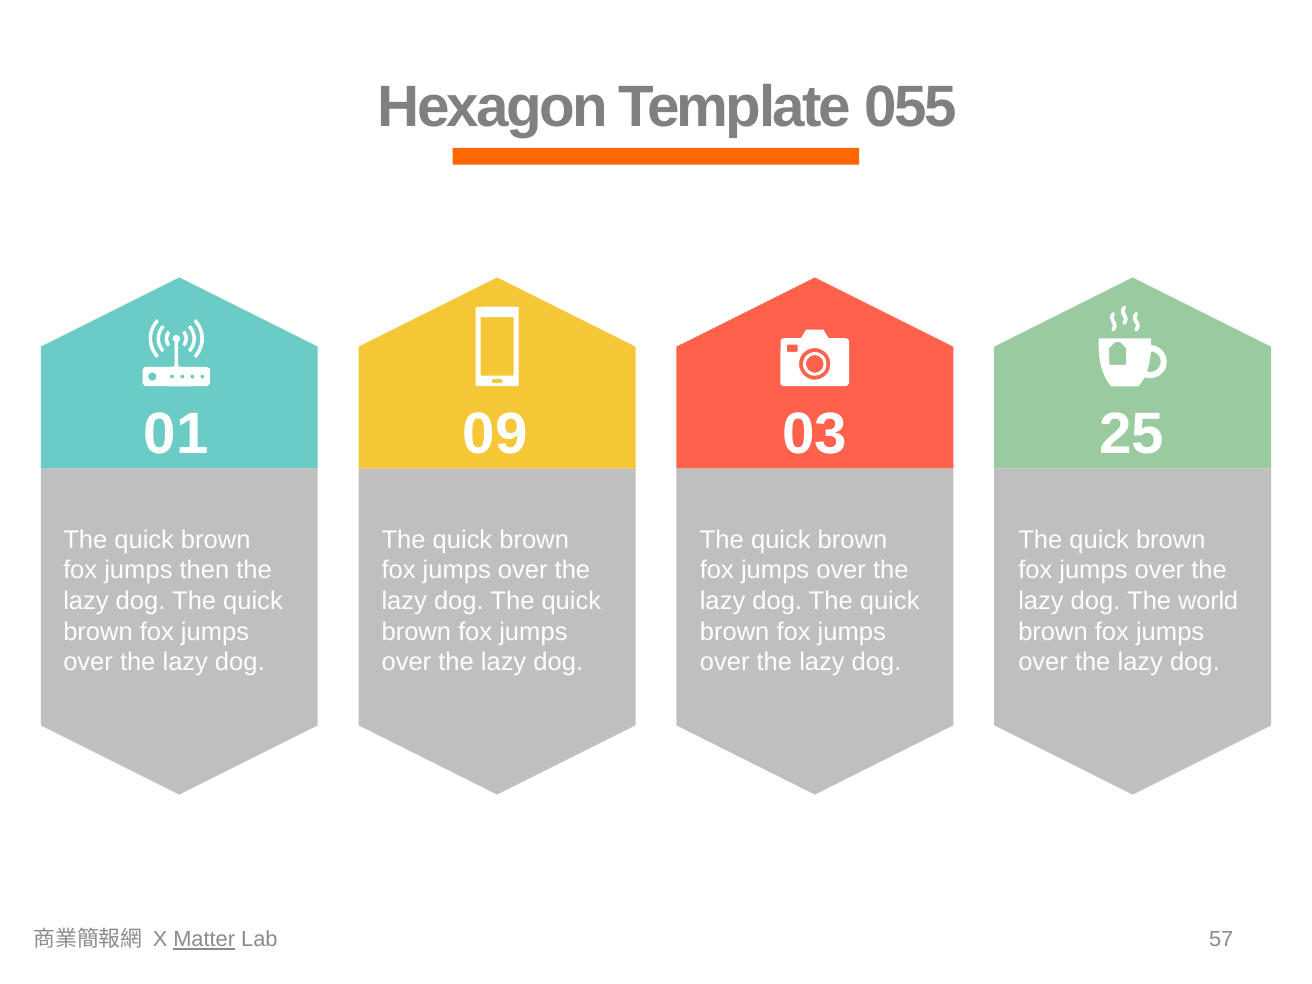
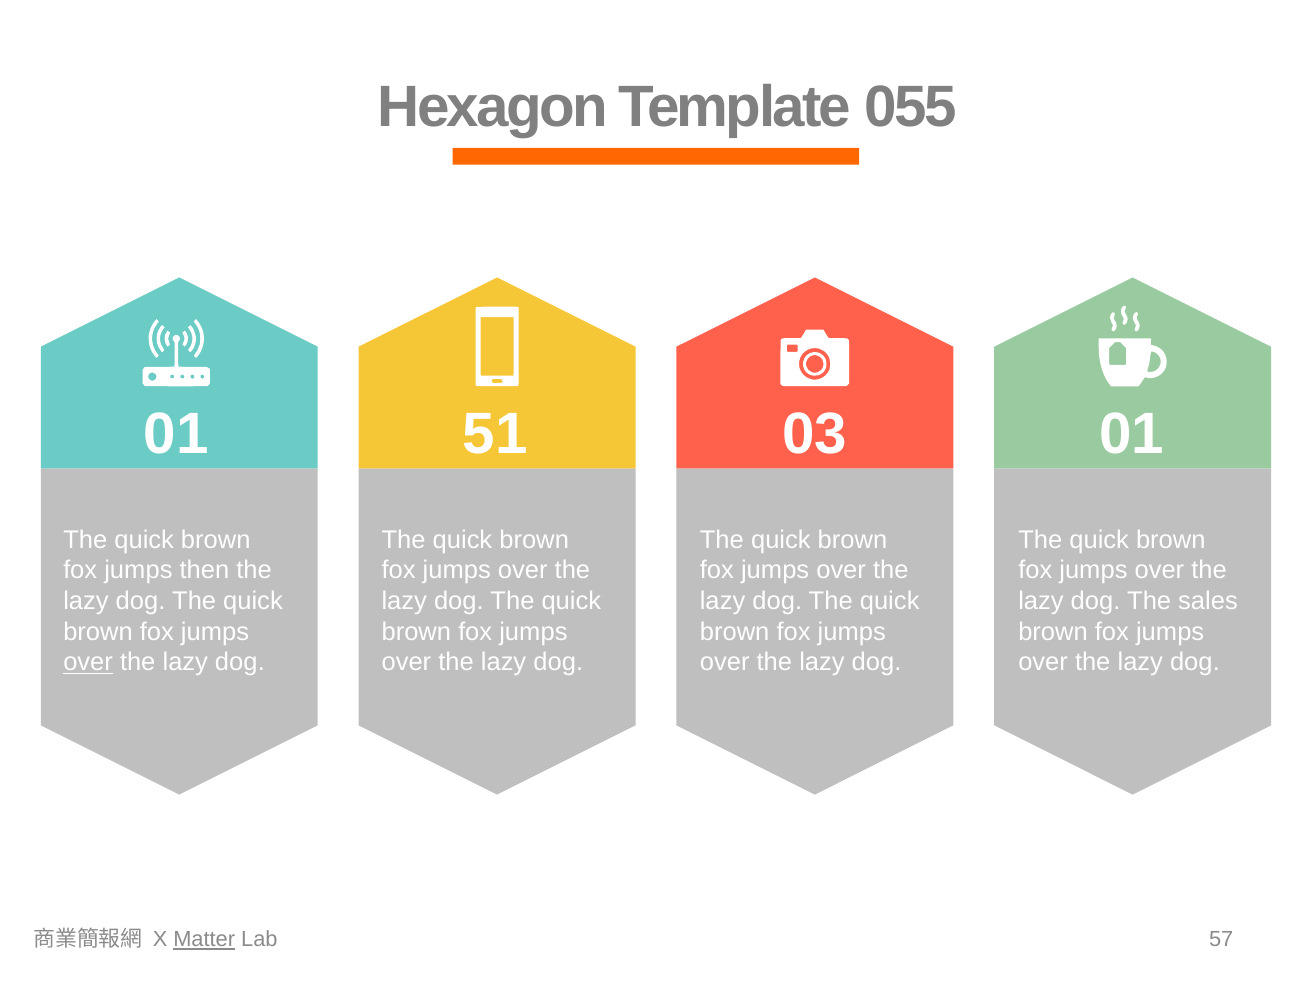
09: 09 -> 51 (495, 434)
03 25: 25 -> 01 (1132, 434)
world: world -> sales (1208, 601)
over underline: none -> present (88, 662)
